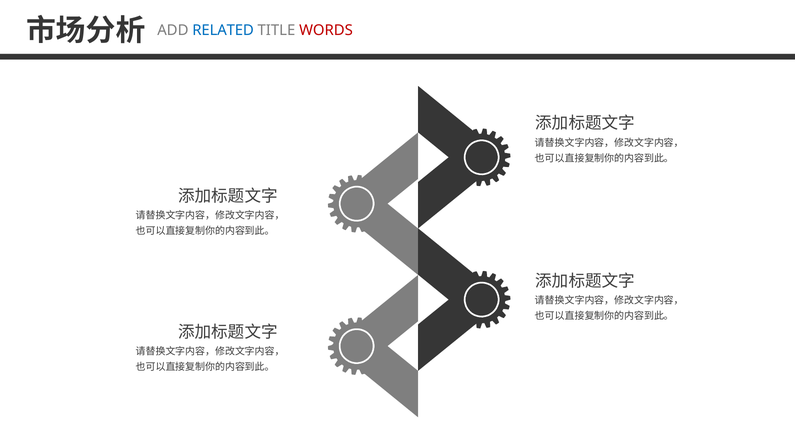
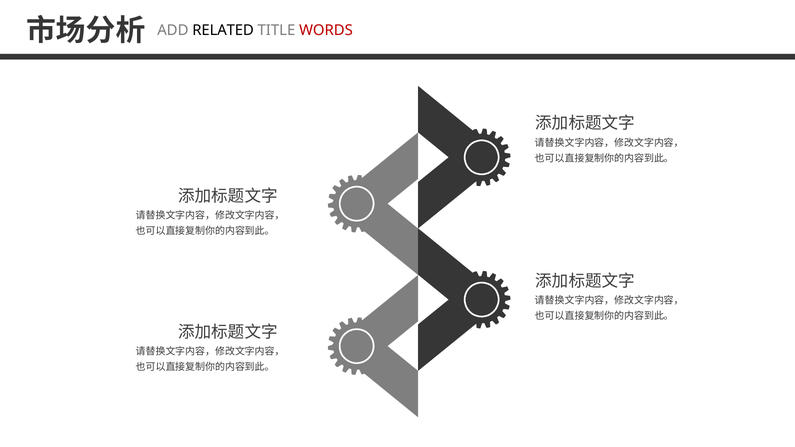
RELATED colour: blue -> black (223, 30)
